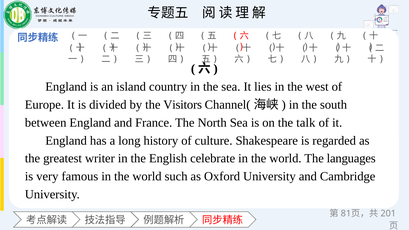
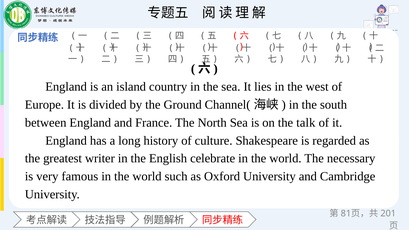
Visitors: Visitors -> Ground (183, 105)
languages: languages -> necessary (351, 159)
